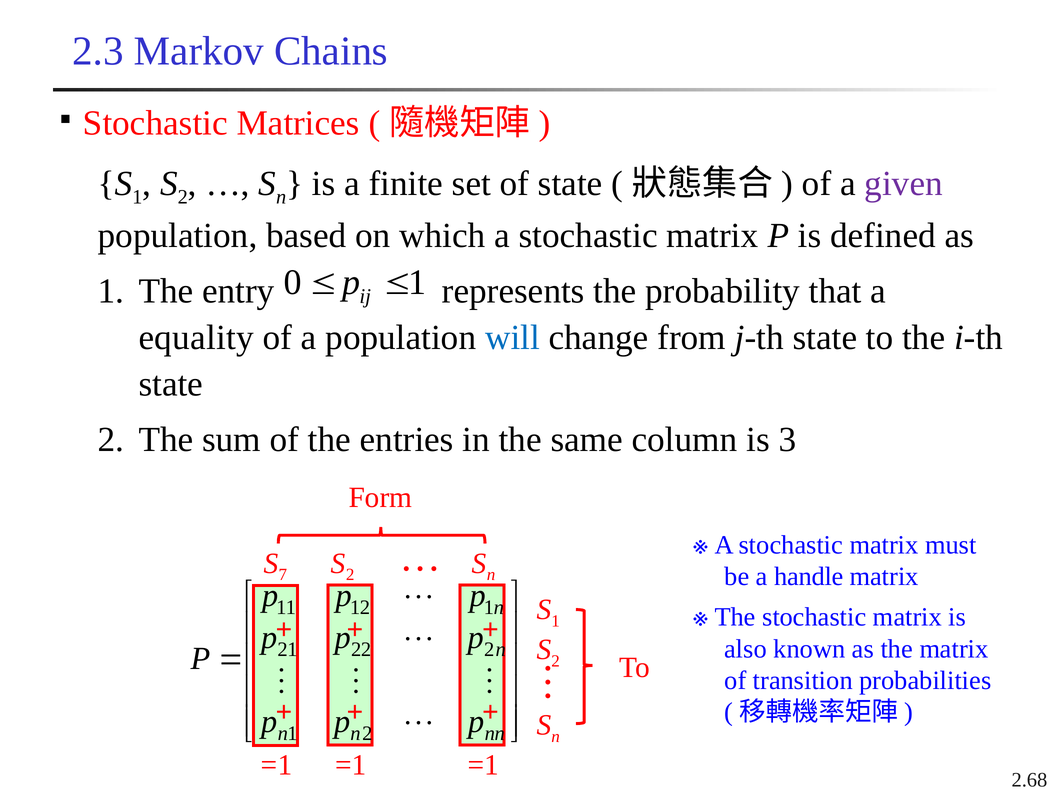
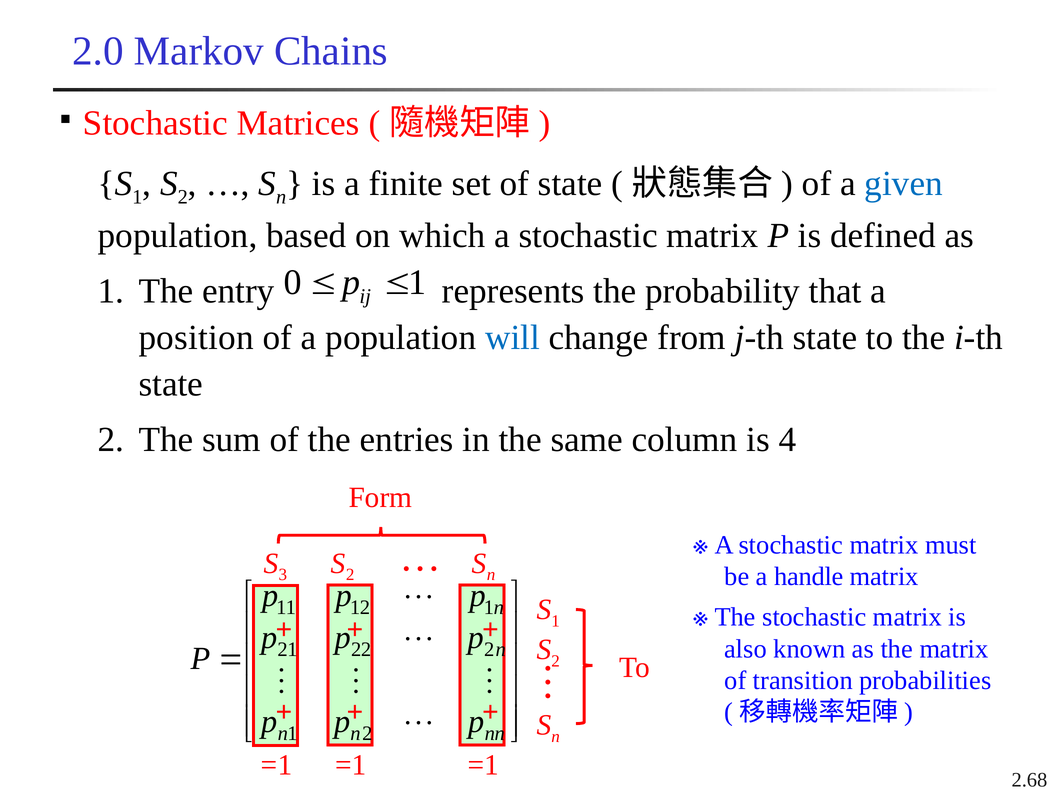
2.3: 2.3 -> 2.0 (98, 51)
given colour: purple -> blue (904, 184)
equality: equality -> position (196, 338)
3: 3 -> 4 (787, 440)
7: 7 -> 3 (283, 575)
